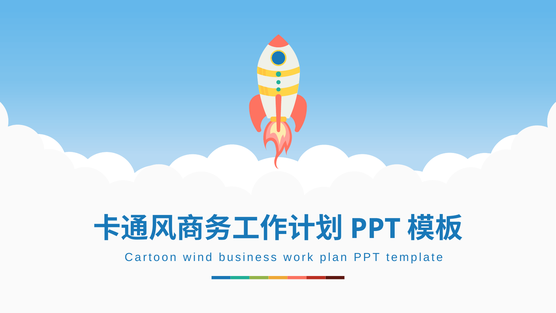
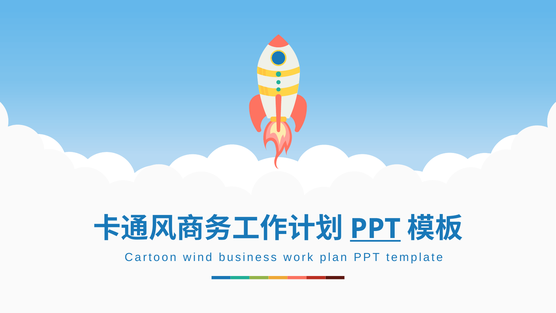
PPT underline: none -> present (375, 229)
